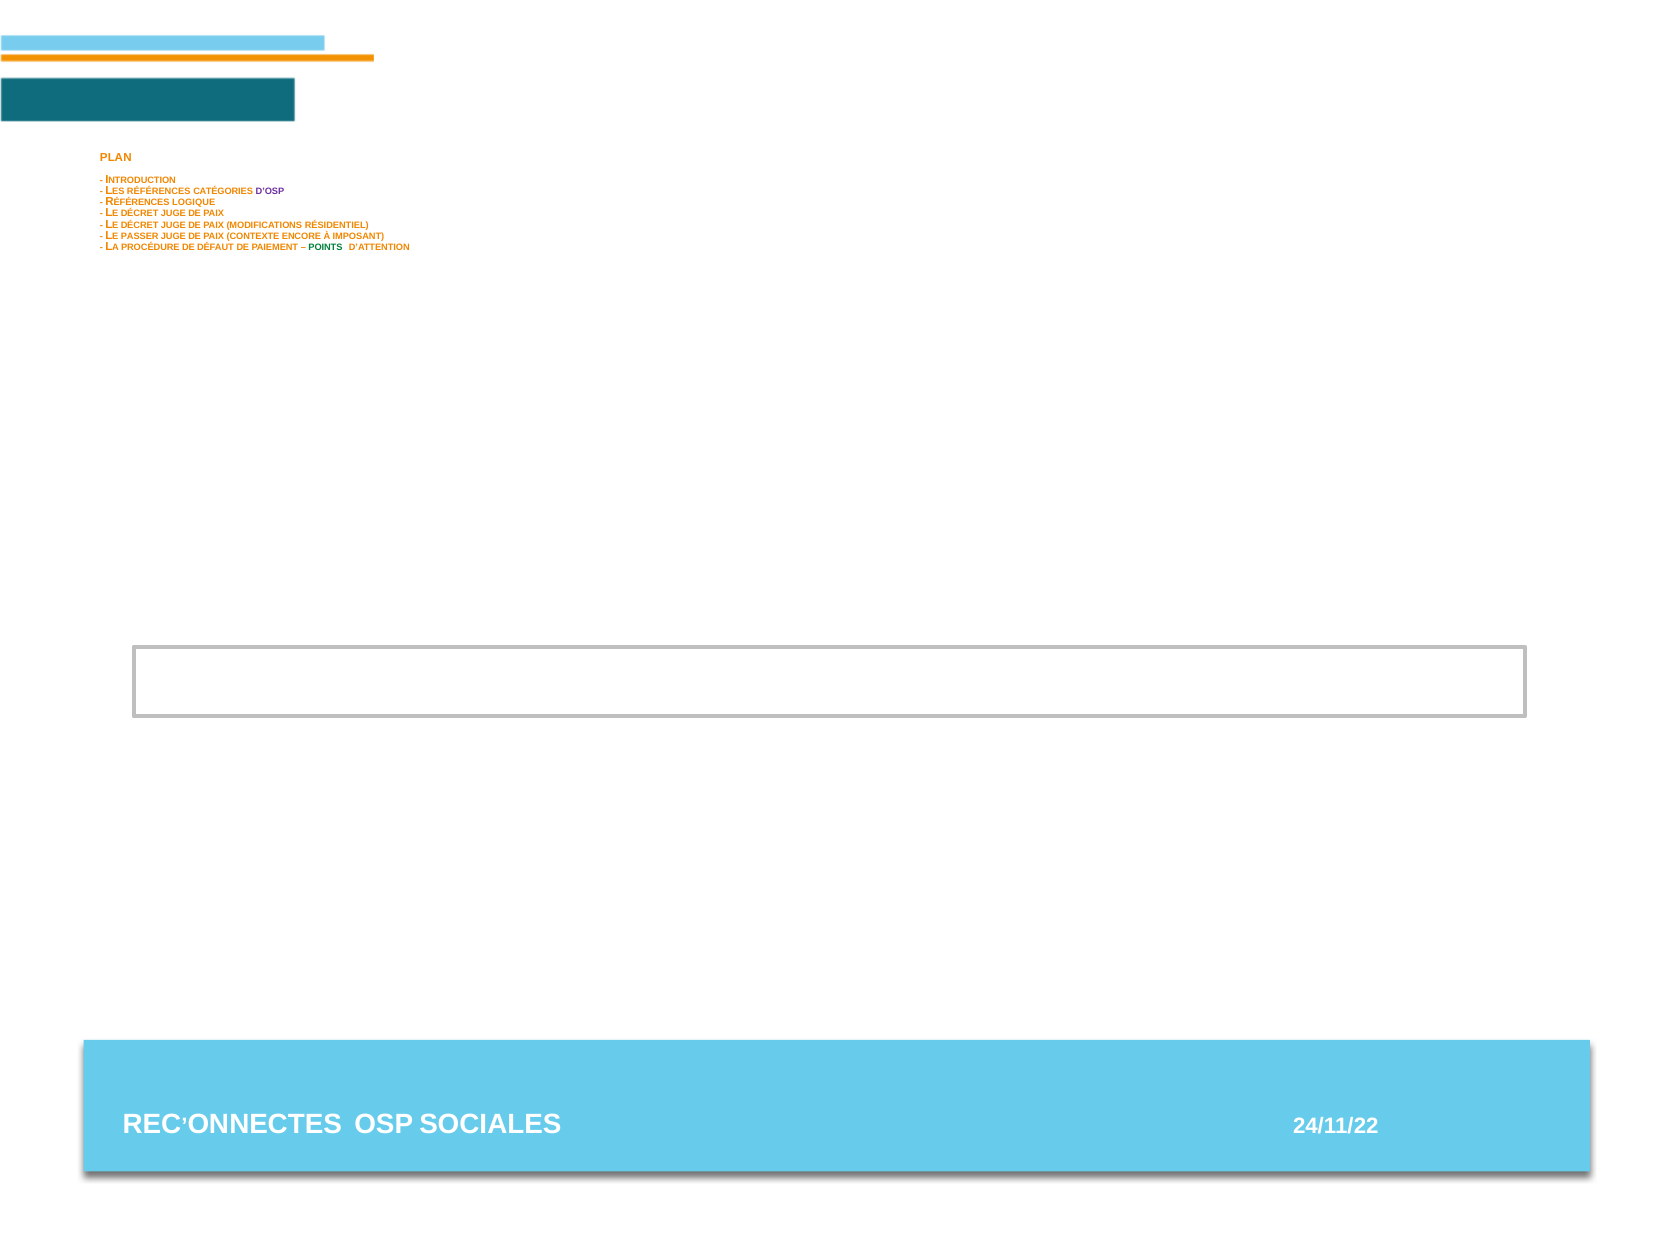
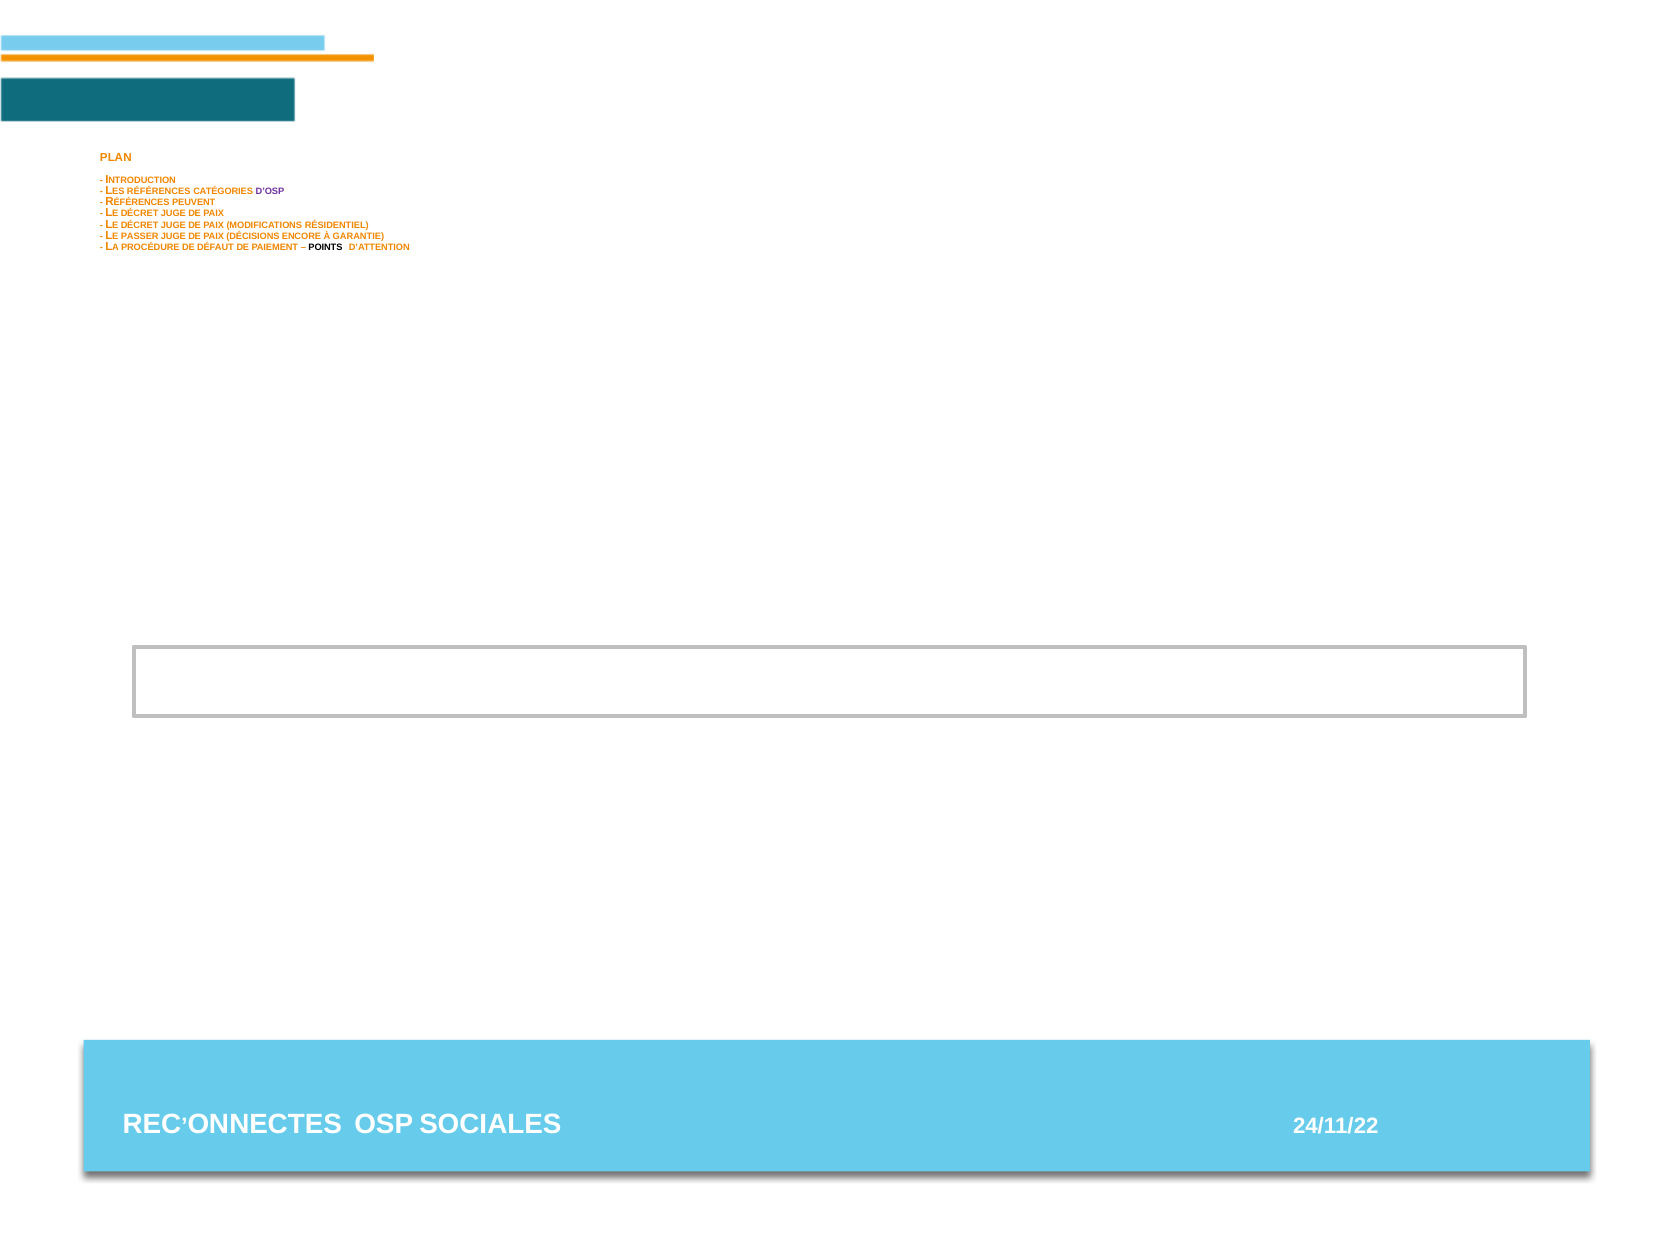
LOGIQUE: LOGIQUE -> PEUVENT (194, 203)
CONTEXTE: CONTEXTE -> DÉCISIONS (253, 236)
IMPOSANT: IMPOSANT -> GARANTIE (358, 236)
POINTS colour: green -> black (325, 247)
